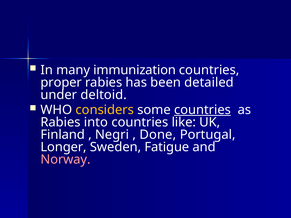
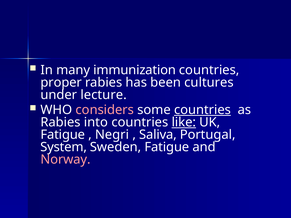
detailed: detailed -> cultures (209, 83)
deltoid: deltoid -> lecture (104, 95)
considers colour: yellow -> pink (105, 110)
like underline: none -> present (184, 122)
Finland: Finland -> Fatigue (63, 135)
Done: Done -> Saliva (158, 135)
Longer: Longer -> System (64, 147)
